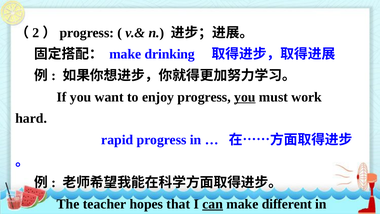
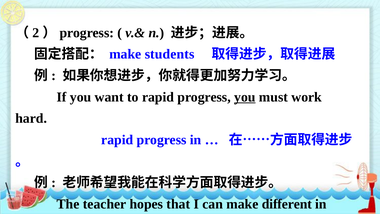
drinking: drinking -> students (170, 54)
to enjoy: enjoy -> rapid (158, 97)
can underline: present -> none (213, 204)
